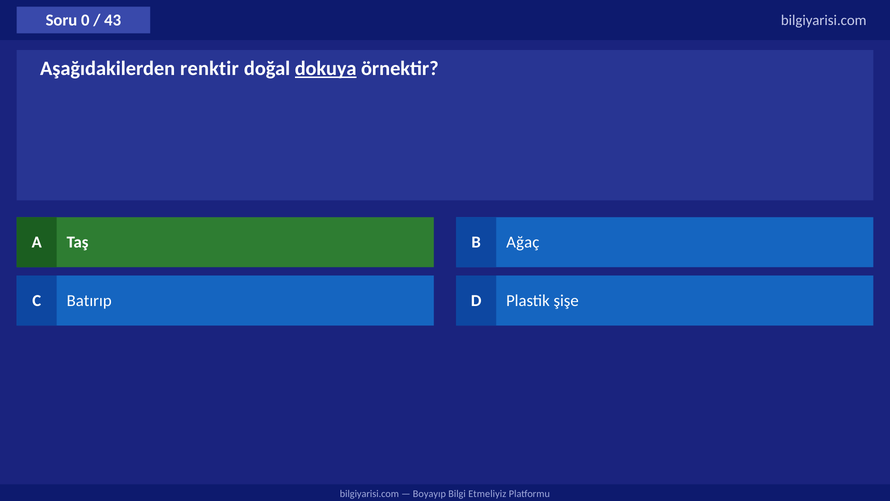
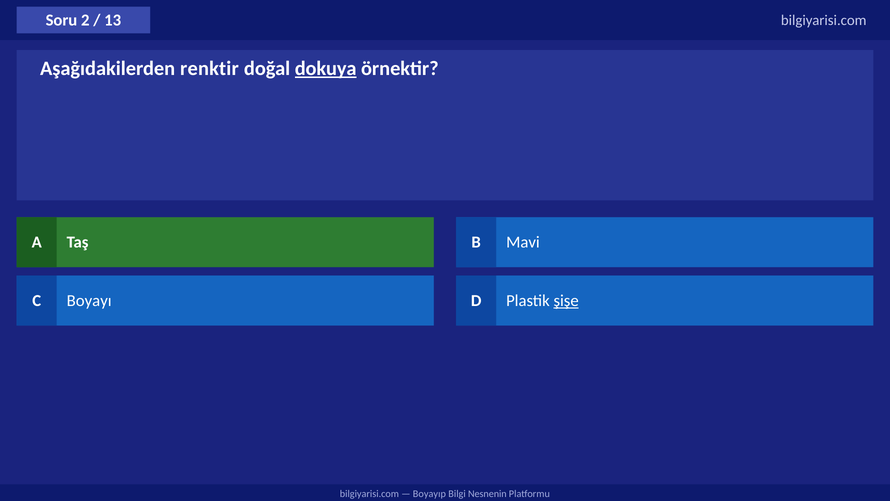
0: 0 -> 2 (85, 20)
43: 43 -> 13 (113, 20)
Ağaç: Ağaç -> Mavi (523, 242)
Batırıp: Batırıp -> Boyayı (89, 301)
şişe underline: none -> present (566, 301)
Etmeliyiz: Etmeliyiz -> Nesnenin (487, 494)
